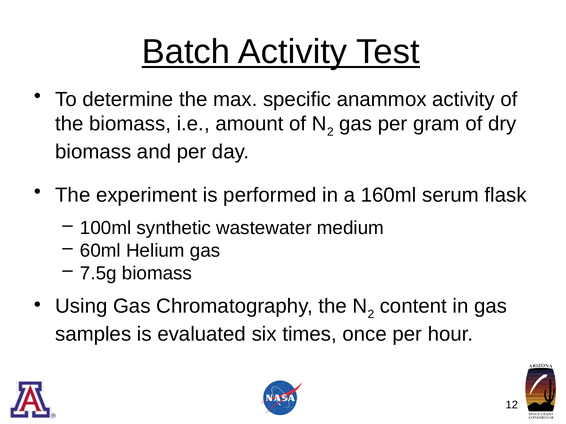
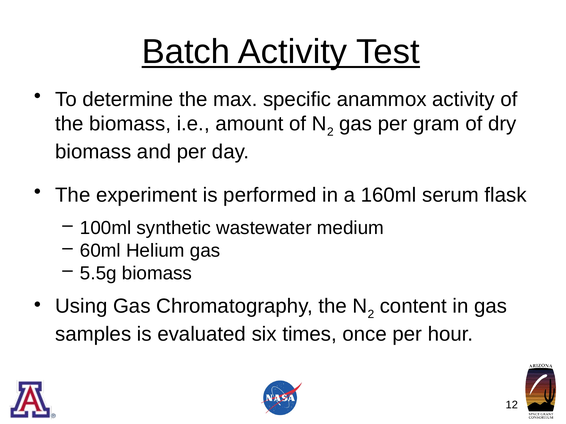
7.5g: 7.5g -> 5.5g (98, 273)
